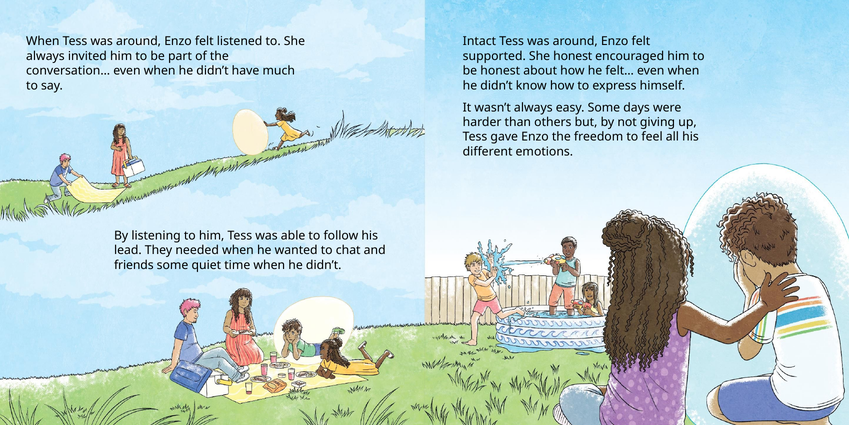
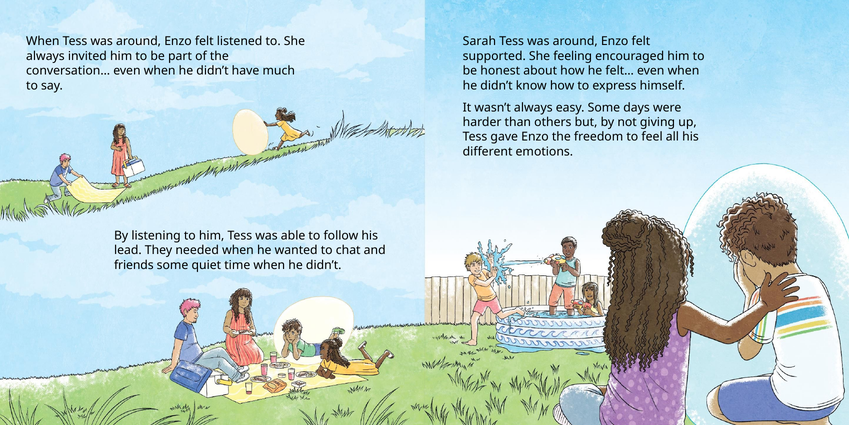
Intact: Intact -> Sarah (479, 41)
She honest: honest -> feeling (573, 56)
